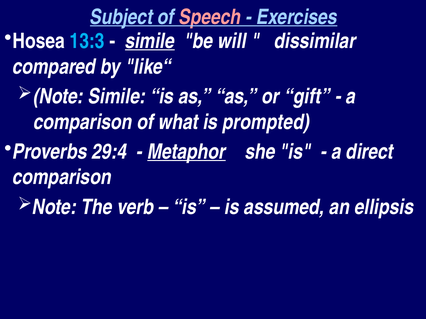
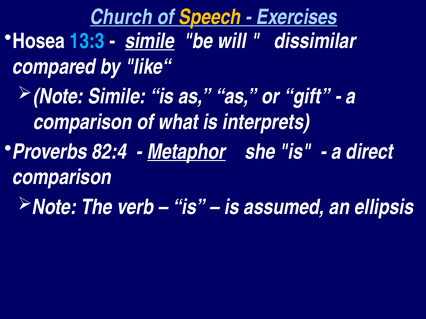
Subject: Subject -> Church (121, 17)
Speech colour: pink -> yellow (210, 17)
prompted: prompted -> interprets (266, 122)
29:4: 29:4 -> 82:4 (109, 152)
